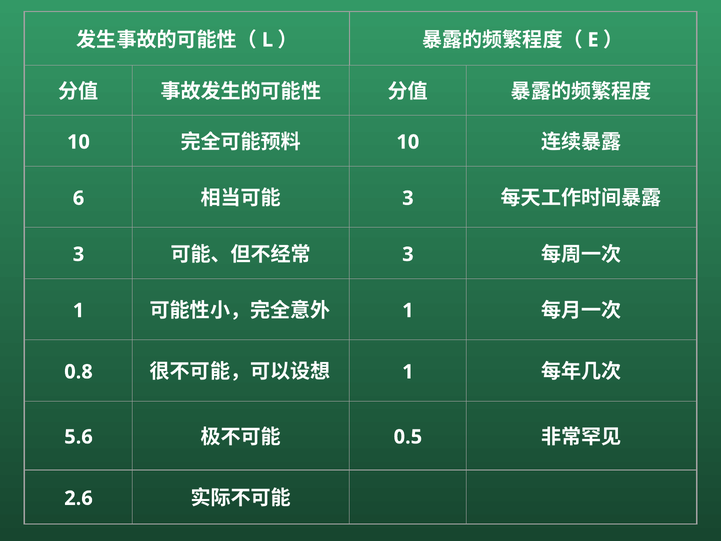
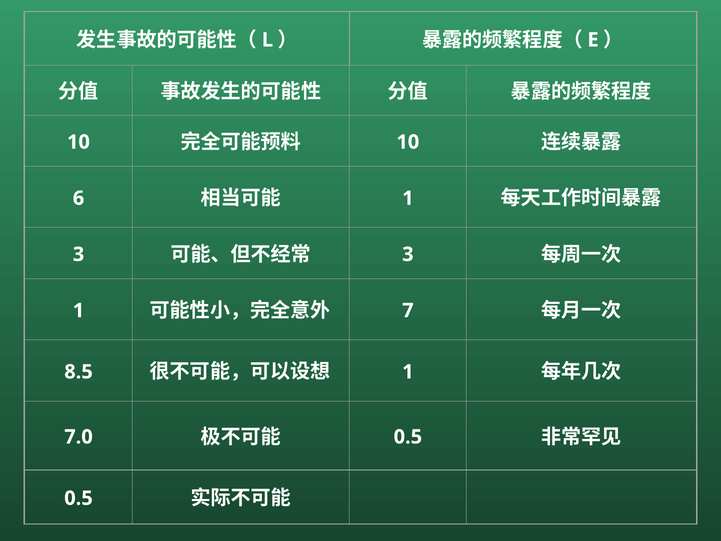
3: 3 -> 1 (408, 198)
1: 1 -> 7 (408, 310)
0.8: 0.8 -> 8.5 (79, 372)
5.6: 5.6 -> 7.0 (79, 437)
2.6: 2.6 -> 0.5 (79, 498)
